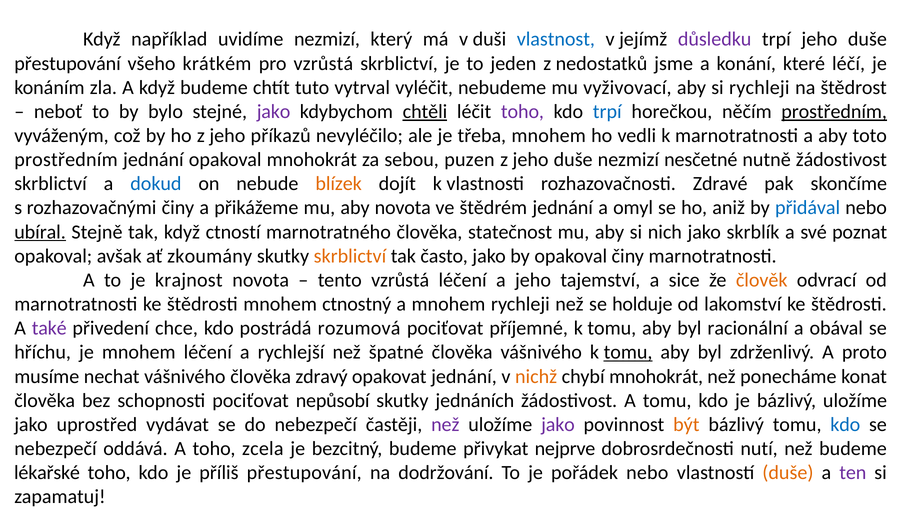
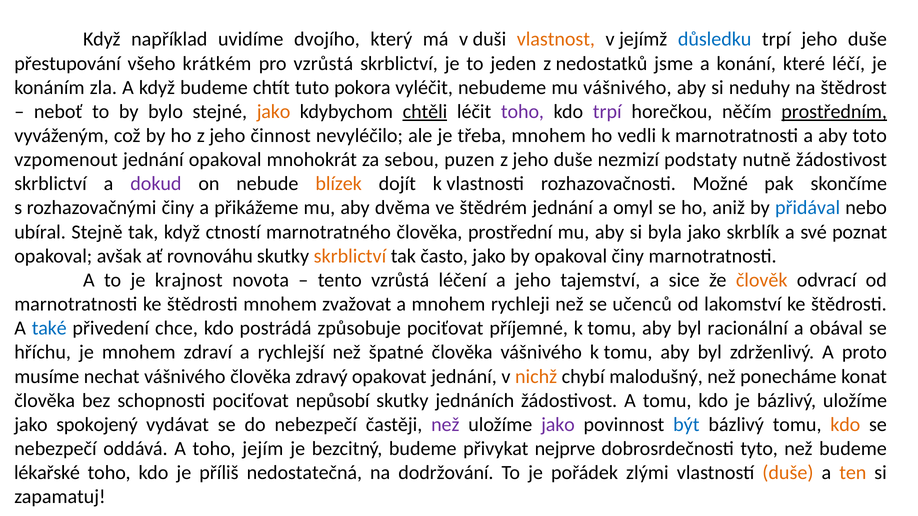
uvidíme nezmizí: nezmizí -> dvojího (327, 39)
vlastnost colour: blue -> orange (556, 39)
důsledku colour: purple -> blue (715, 39)
vytrval: vytrval -> pokora (362, 88)
mu vyživovací: vyživovací -> vášnivého (627, 88)
si rychleji: rychleji -> neduhy (759, 88)
jako colour: purple -> orange (274, 112)
trpí colour: blue -> purple (607, 112)
příkazů: příkazů -> činnost (281, 136)
prostředním: prostředním -> vzpomenout (66, 160)
nesčetné: nesčetné -> podstaty (701, 160)
dokud colour: blue -> purple (156, 184)
Zdravé: Zdravé -> Možné (720, 184)
aby novota: novota -> dvěma (403, 208)
ubíral underline: present -> none (40, 232)
statečnost: statečnost -> prostřední (510, 232)
nich: nich -> byla (665, 232)
zkoumány: zkoumány -> rovnováhu (210, 256)
ctnostný: ctnostný -> zvažovat (357, 304)
holduje: holduje -> učenců (642, 304)
také colour: purple -> blue (49, 329)
rozumová: rozumová -> způsobuje (359, 329)
mnohem léčení: léčení -> zdraví (208, 353)
tomu underline: present -> none (628, 353)
chybí mnohokrát: mnohokrát -> malodušný (656, 377)
uprostřed: uprostřed -> spokojený (97, 425)
být colour: orange -> blue (686, 425)
kdo colour: blue -> orange (845, 425)
zcela: zcela -> jejím (263, 449)
nutí: nutí -> tyto (759, 449)
příliš přestupování: přestupování -> nedostatečná (304, 473)
pořádek nebo: nebo -> zlými (647, 473)
ten colour: purple -> orange (853, 473)
